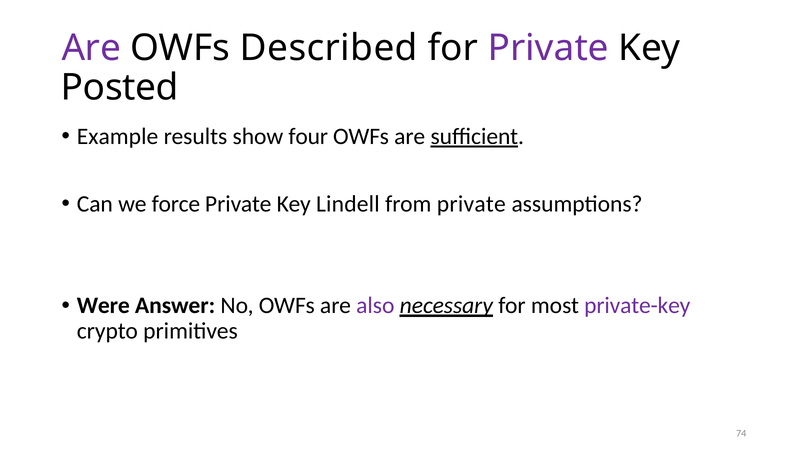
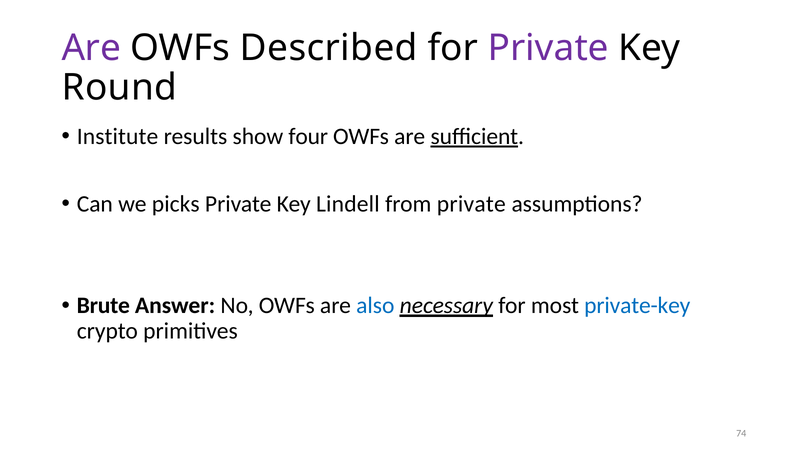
Posted: Posted -> Round (119, 88)
Example: Example -> Institute (117, 137)
force: force -> picks (176, 204)
Were: Were -> Brute (103, 306)
also colour: purple -> blue (375, 306)
private-key colour: purple -> blue (637, 306)
